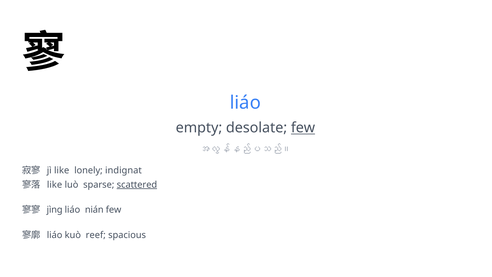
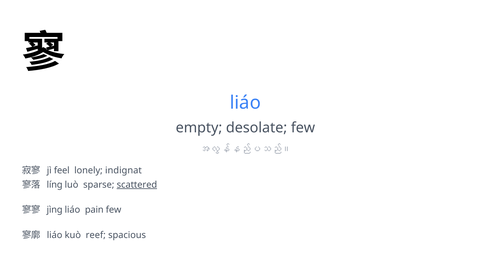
few underline: present -> none (303, 128)
jì like: like -> feel (62, 170)
like: like -> líng (55, 184)
nián: nián -> pain (94, 210)
